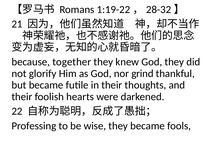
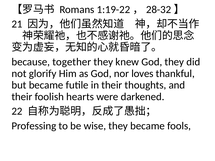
grind: grind -> loves (142, 74)
